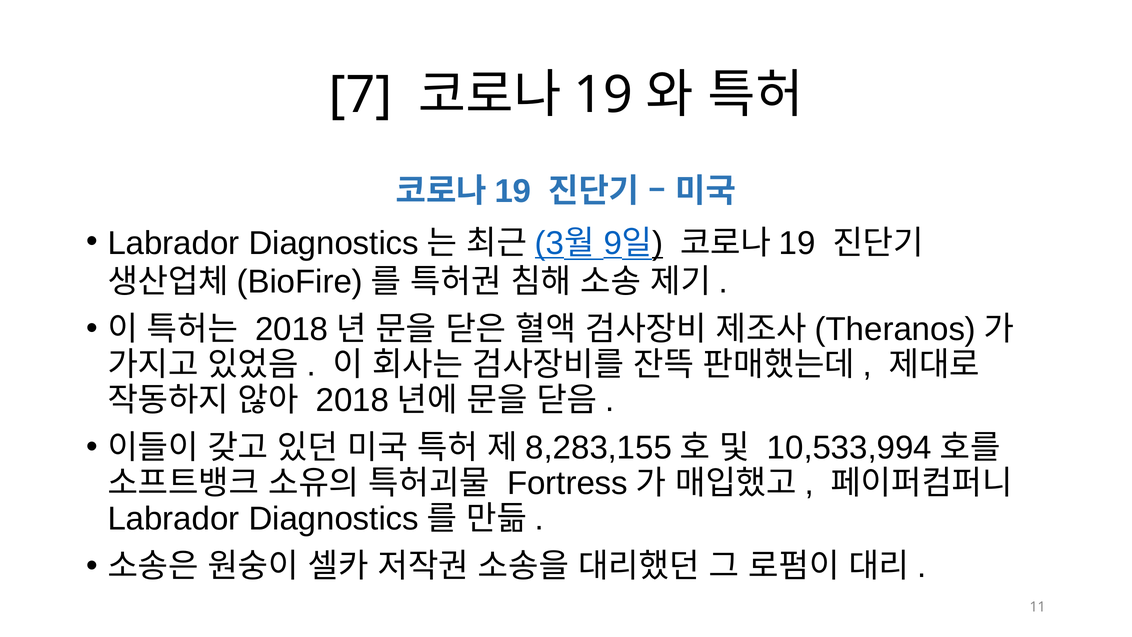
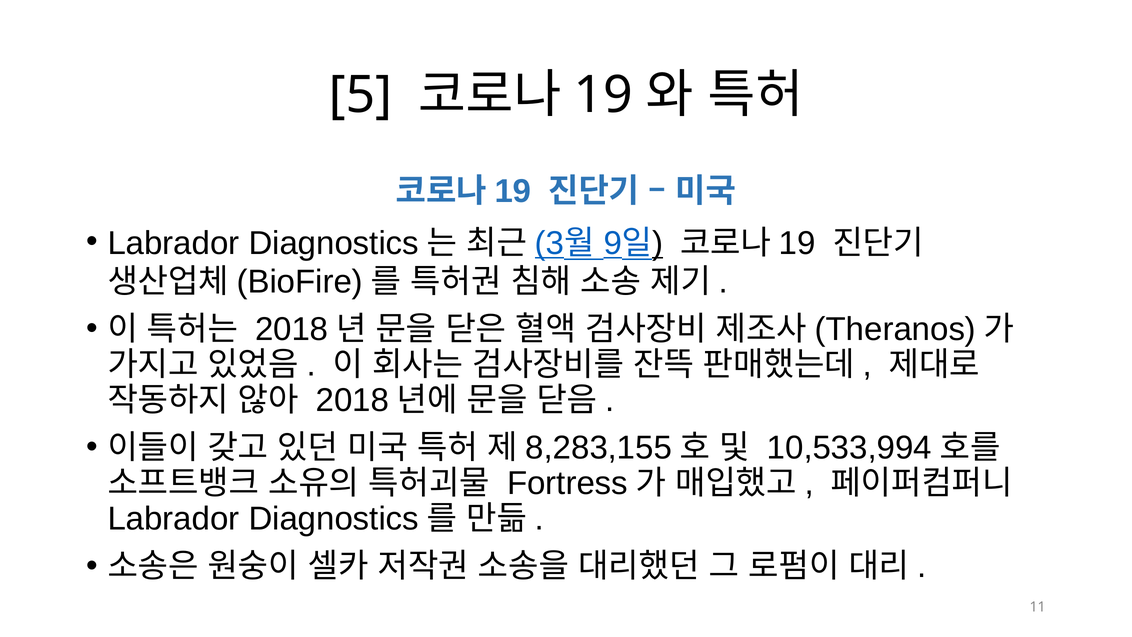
7: 7 -> 5 (360, 95)
